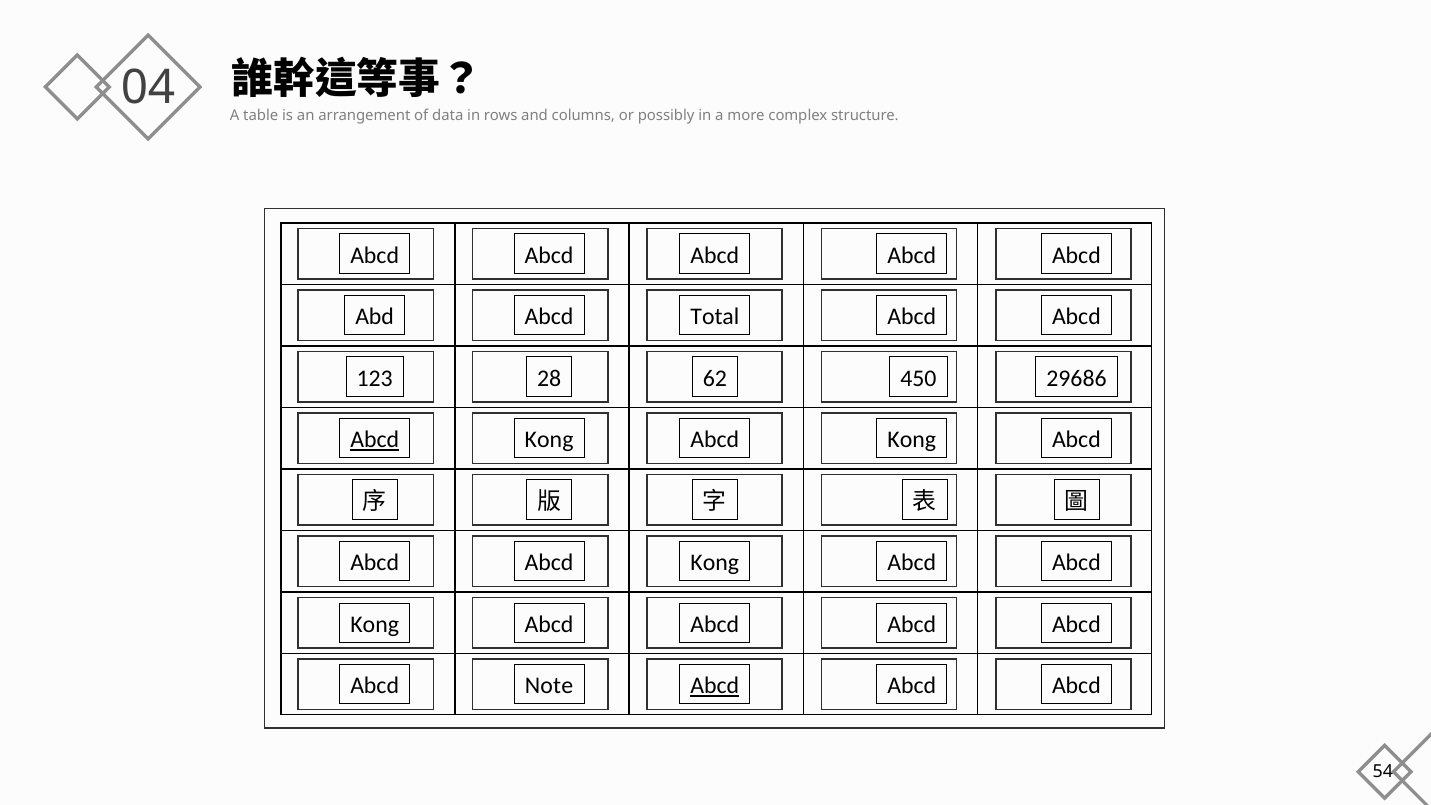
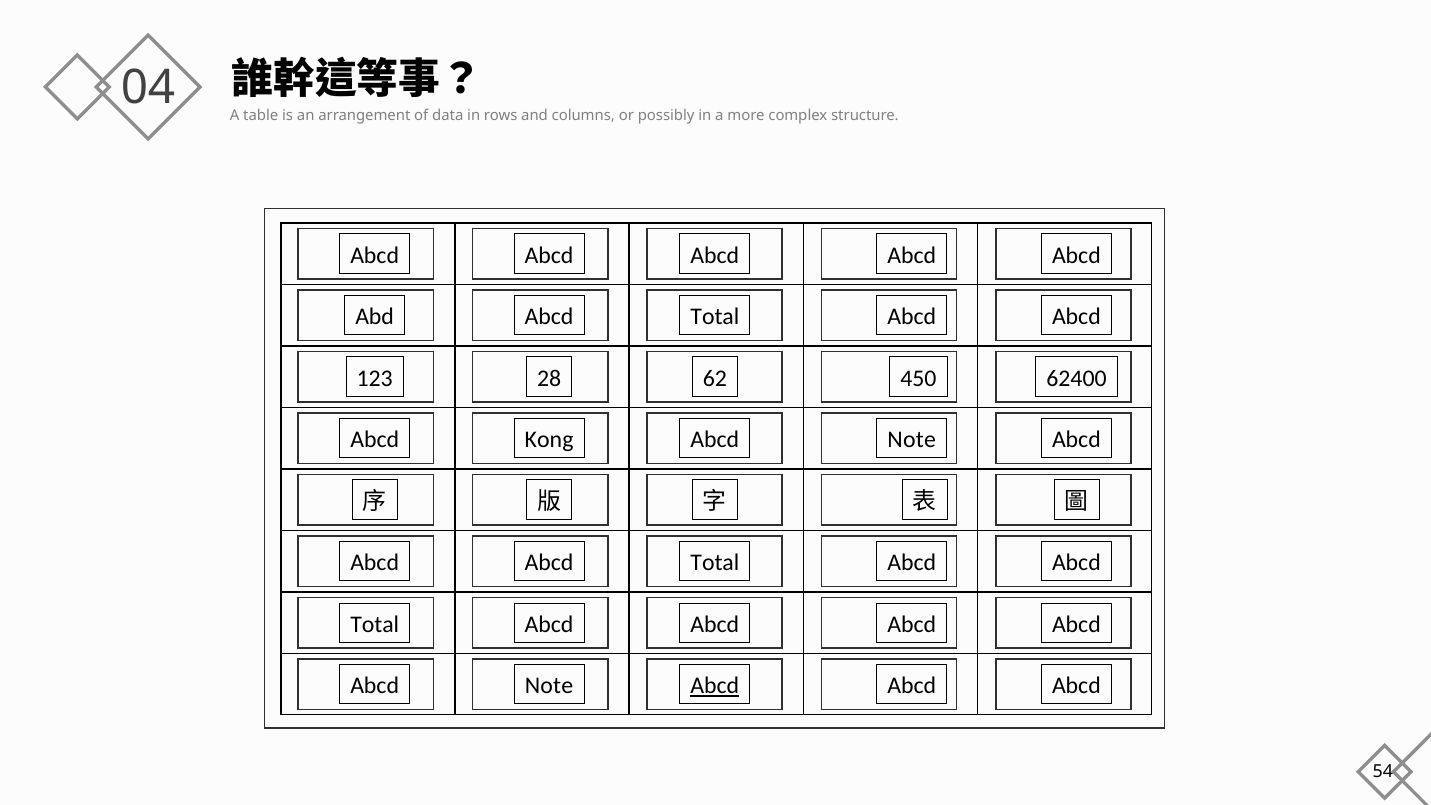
29686: 29686 -> 62400 (1077, 378)
Abcd underline: present -> none (375, 440)
Kong: Kong -> Note (912, 440)
Kong: Kong -> Total (715, 563)
Kong: Kong -> Total (375, 624)
